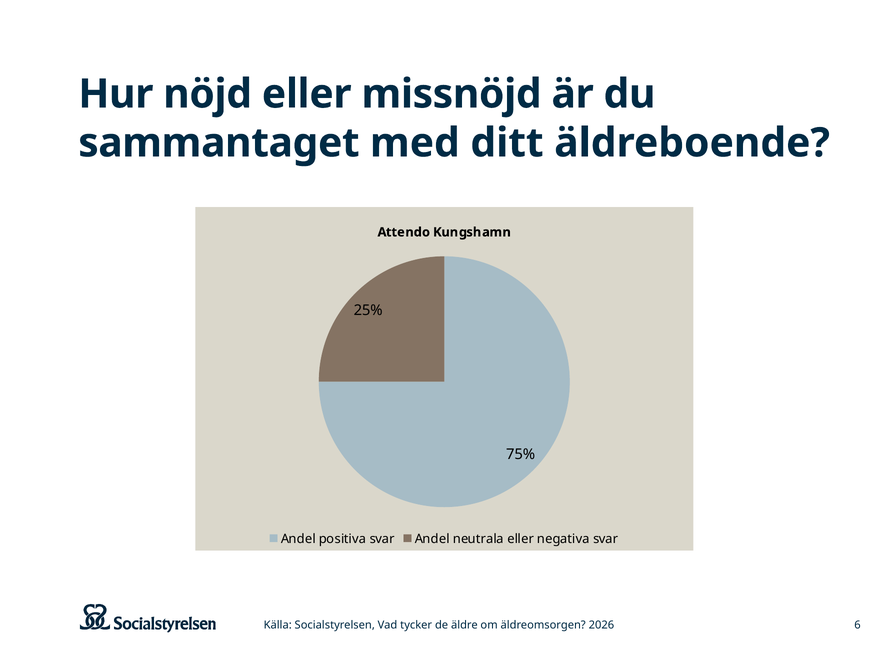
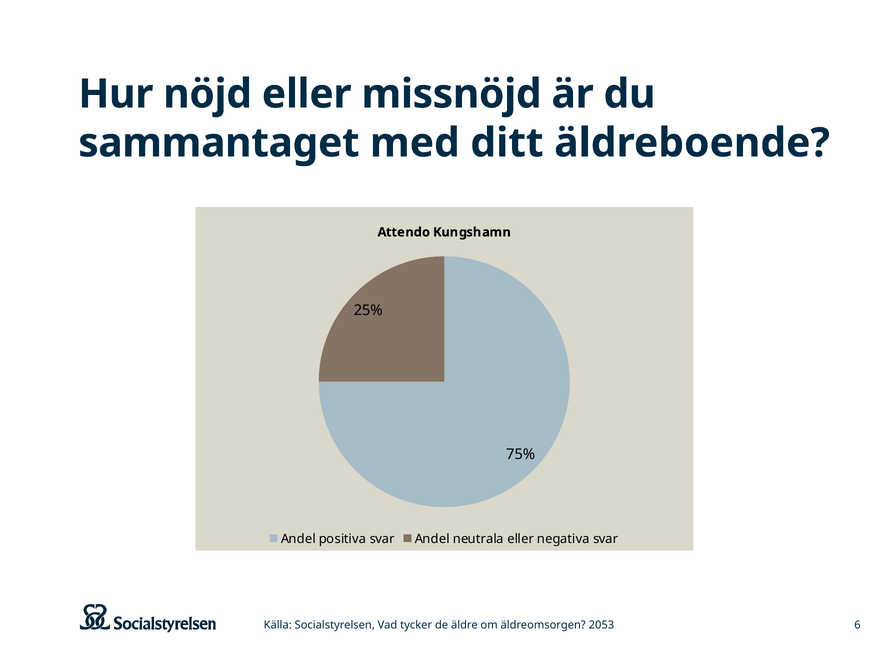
2026: 2026 -> 2053 (601, 626)
